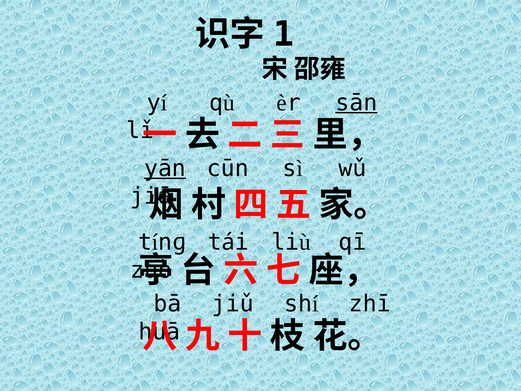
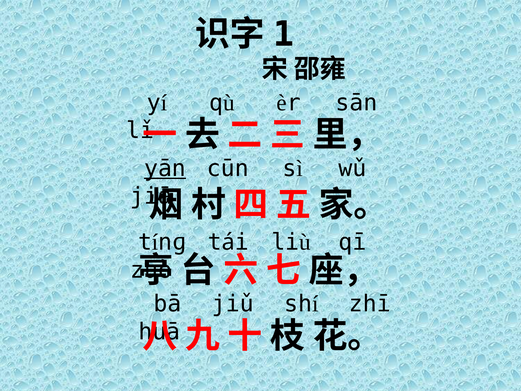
sān underline: present -> none (356, 103)
